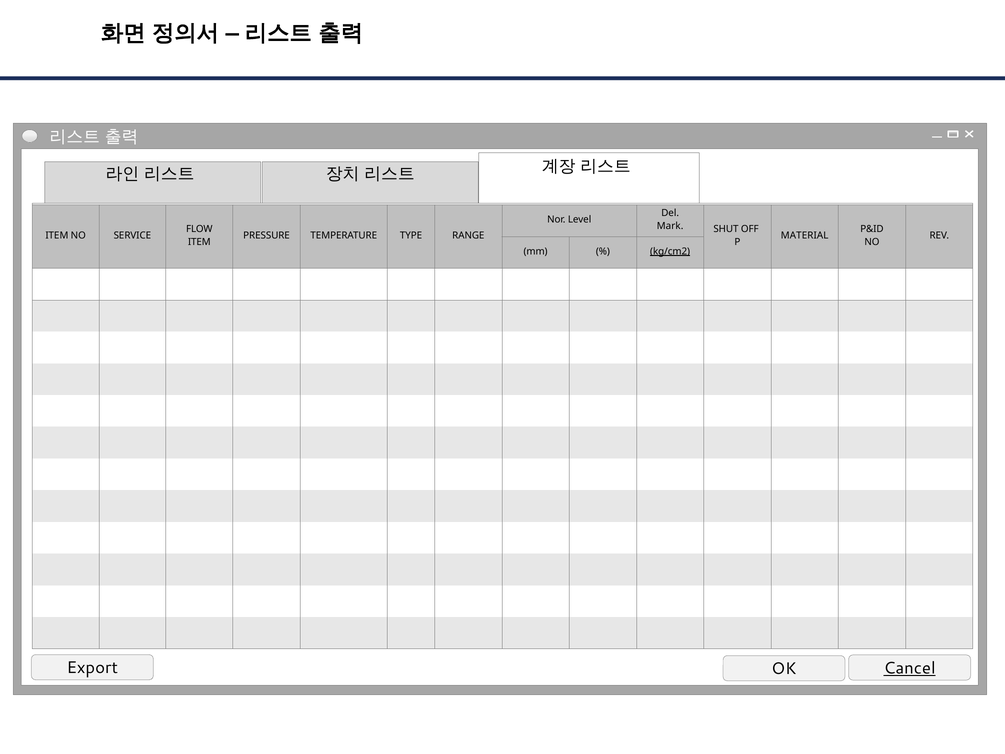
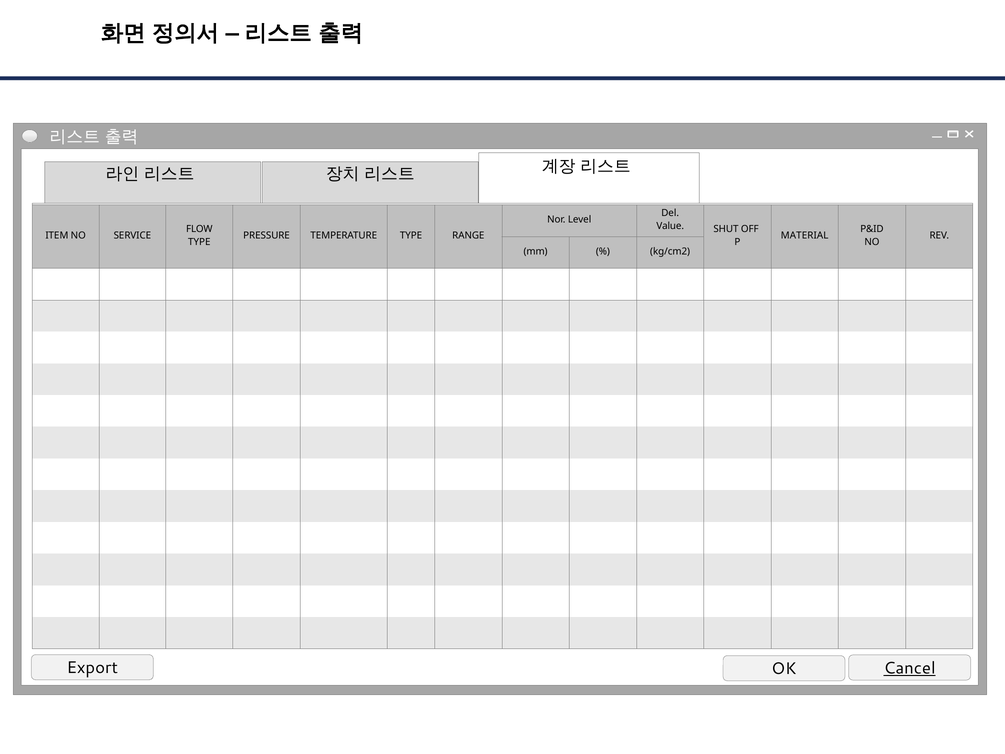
Mark: Mark -> Value (670, 226)
ITEM: ITEM -> TYPE (199, 242)
kg/cm2 underline: present -> none (670, 251)
